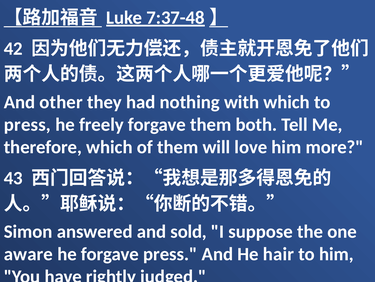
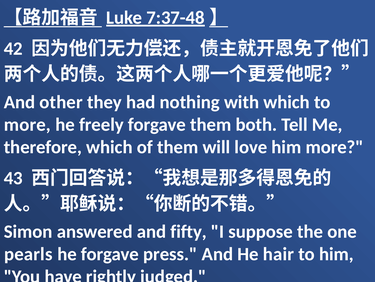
press: press -> more (27, 124)
sold: sold -> fifty (189, 231)
aware: aware -> pearls (28, 254)
